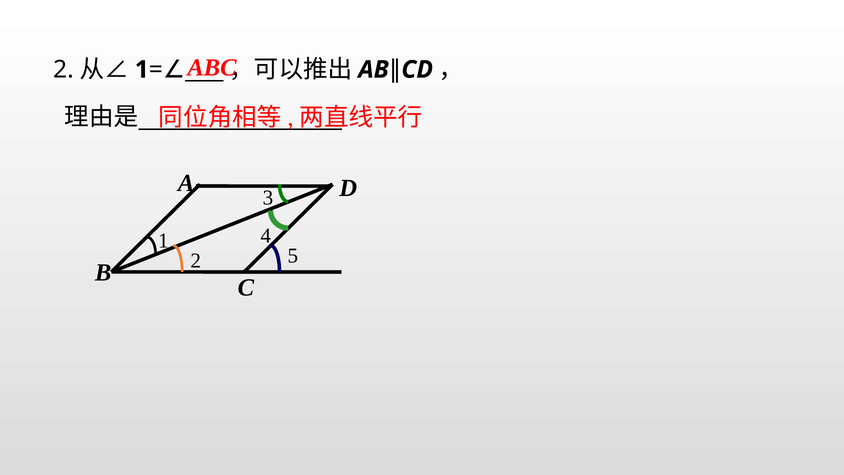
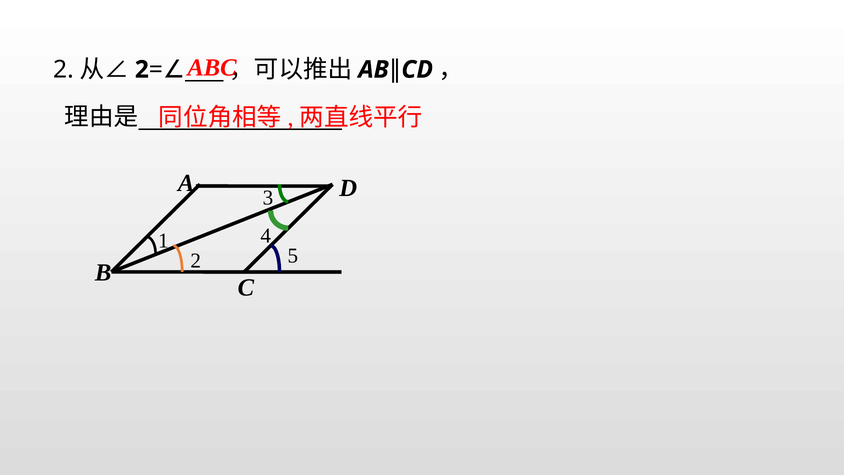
1: 1 -> 2 (142, 70)
